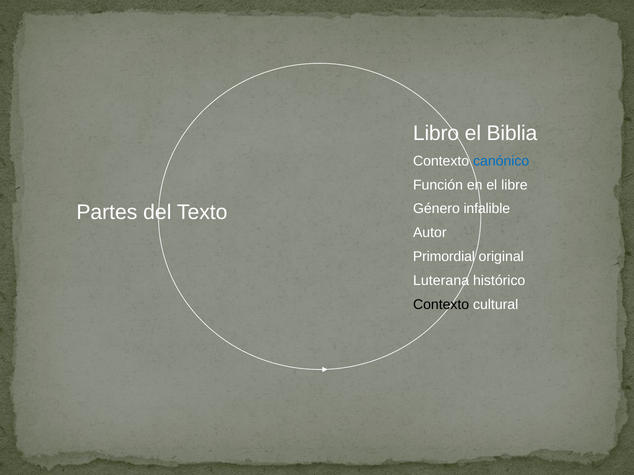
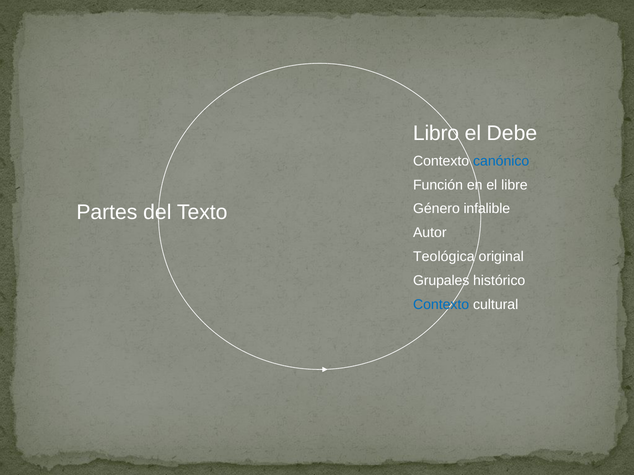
Biblia: Biblia -> Debe (512, 134)
Primordial: Primordial -> Teológica (444, 257)
Luterana: Luterana -> Grupales (441, 281)
Contexto colour: black -> blue (441, 305)
